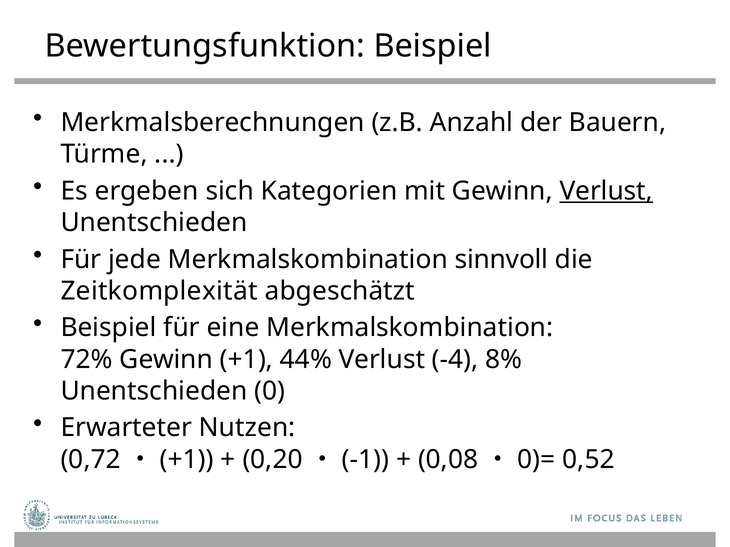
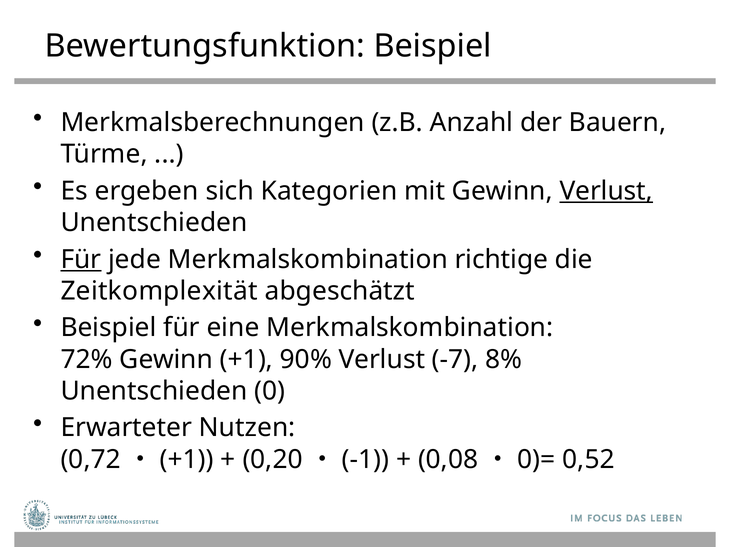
Für underline: none -> present (81, 260)
sinnvoll: sinnvoll -> richtige (501, 260)
44%: 44% -> 90% (306, 360)
-4: -4 -> -7 (455, 360)
